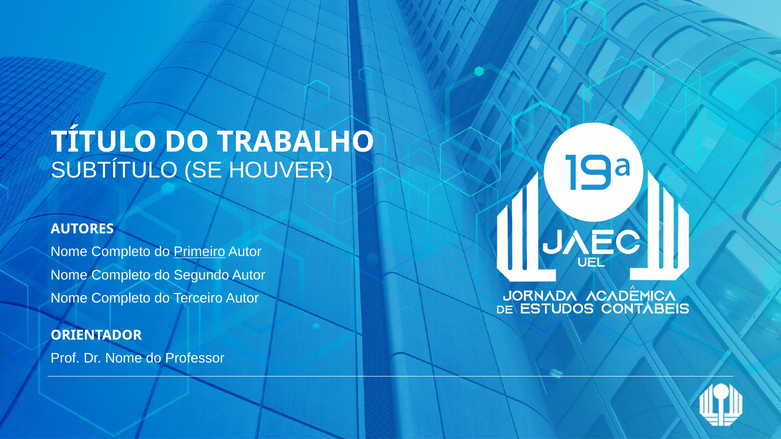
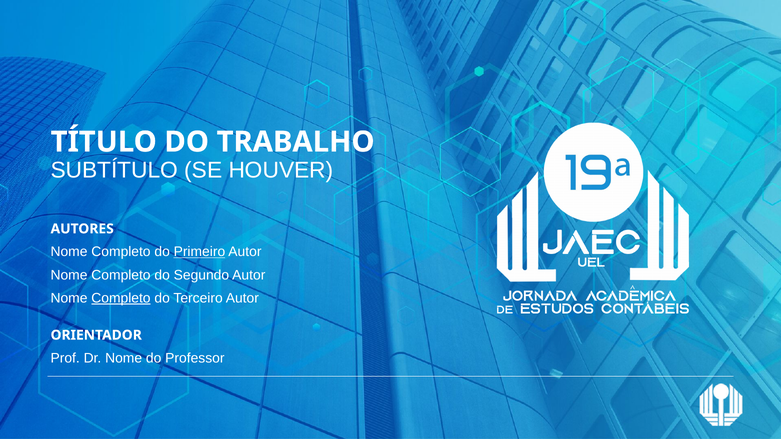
Completo underline: none -> present (121, 298)
